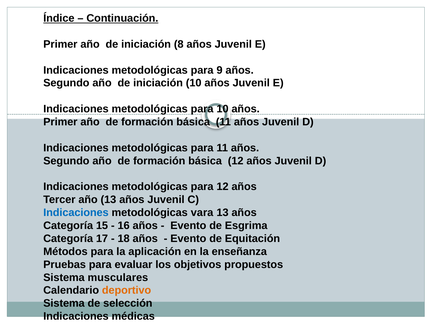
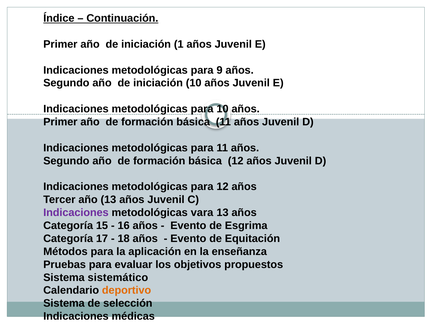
8: 8 -> 1 (179, 44)
Indicaciones colour: blue -> purple (76, 213)
musculares: musculares -> sistemático (118, 277)
